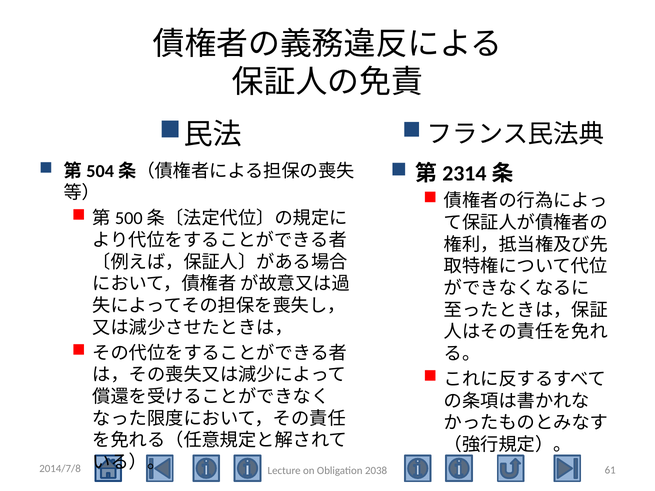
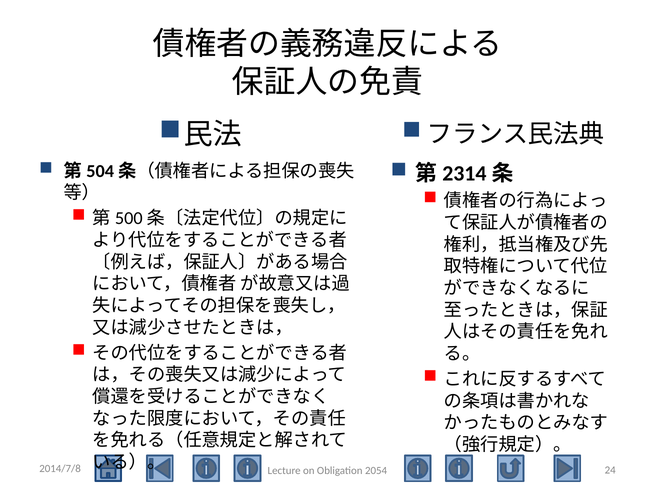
61: 61 -> 24 (610, 470)
2038: 2038 -> 2054 (376, 471)
